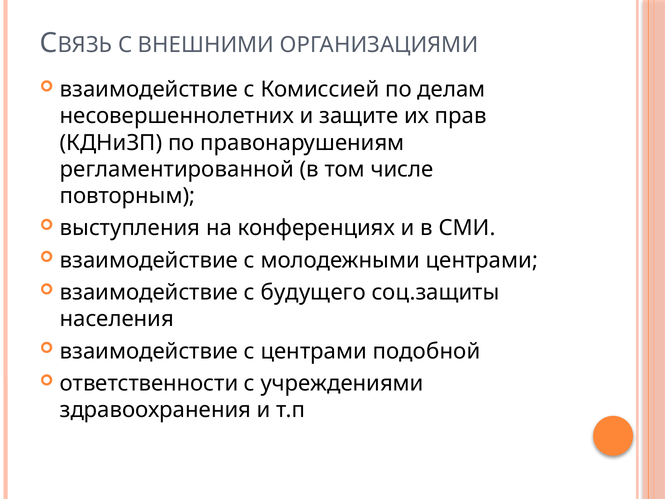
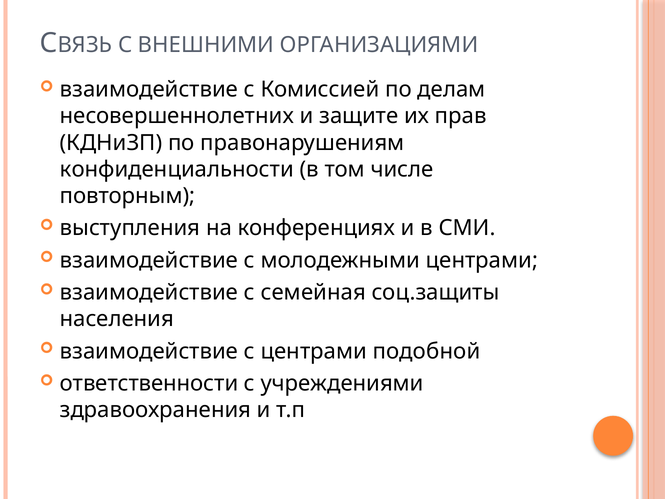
регламентированной: регламентированной -> конфиденциальности (177, 169)
будущего: будущего -> семейная (313, 292)
